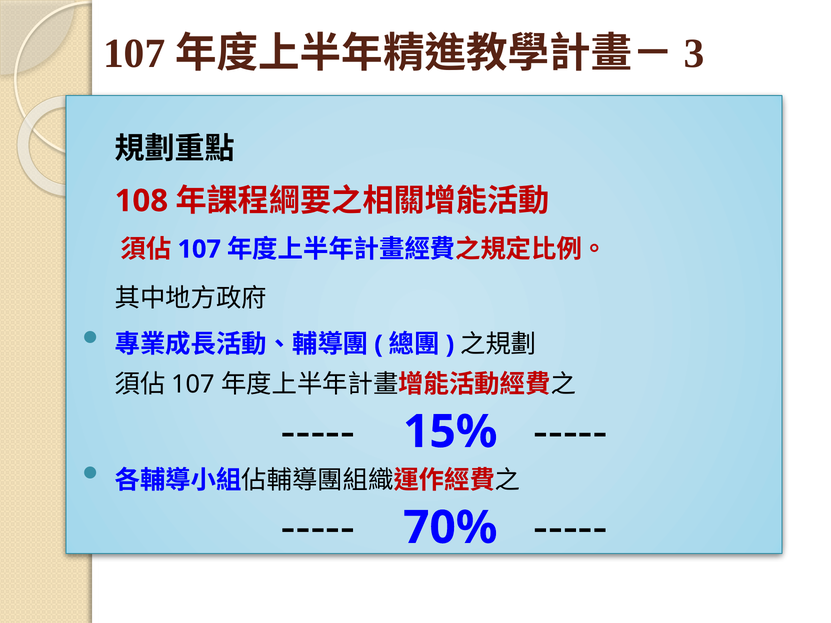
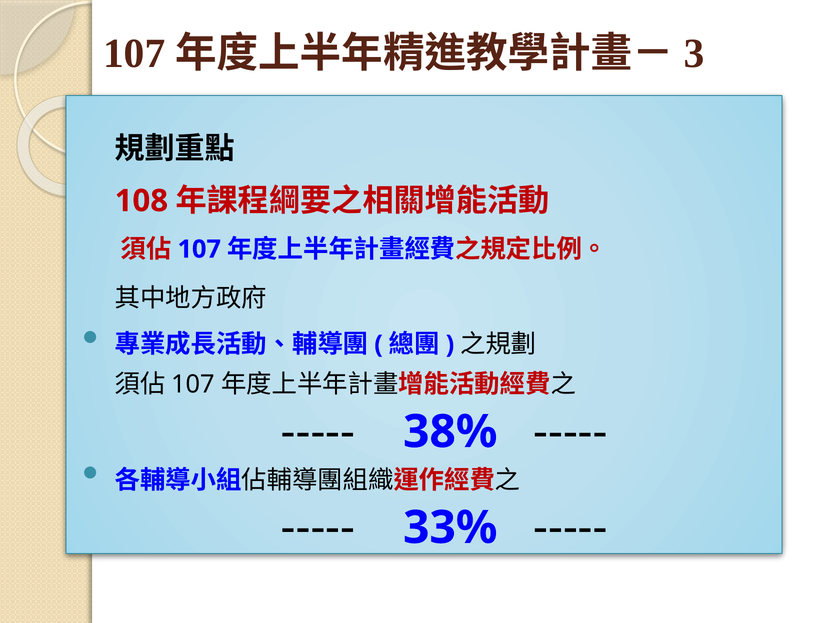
15%: 15% -> 38% (450, 432)
70%: 70% -> 33% (450, 528)
